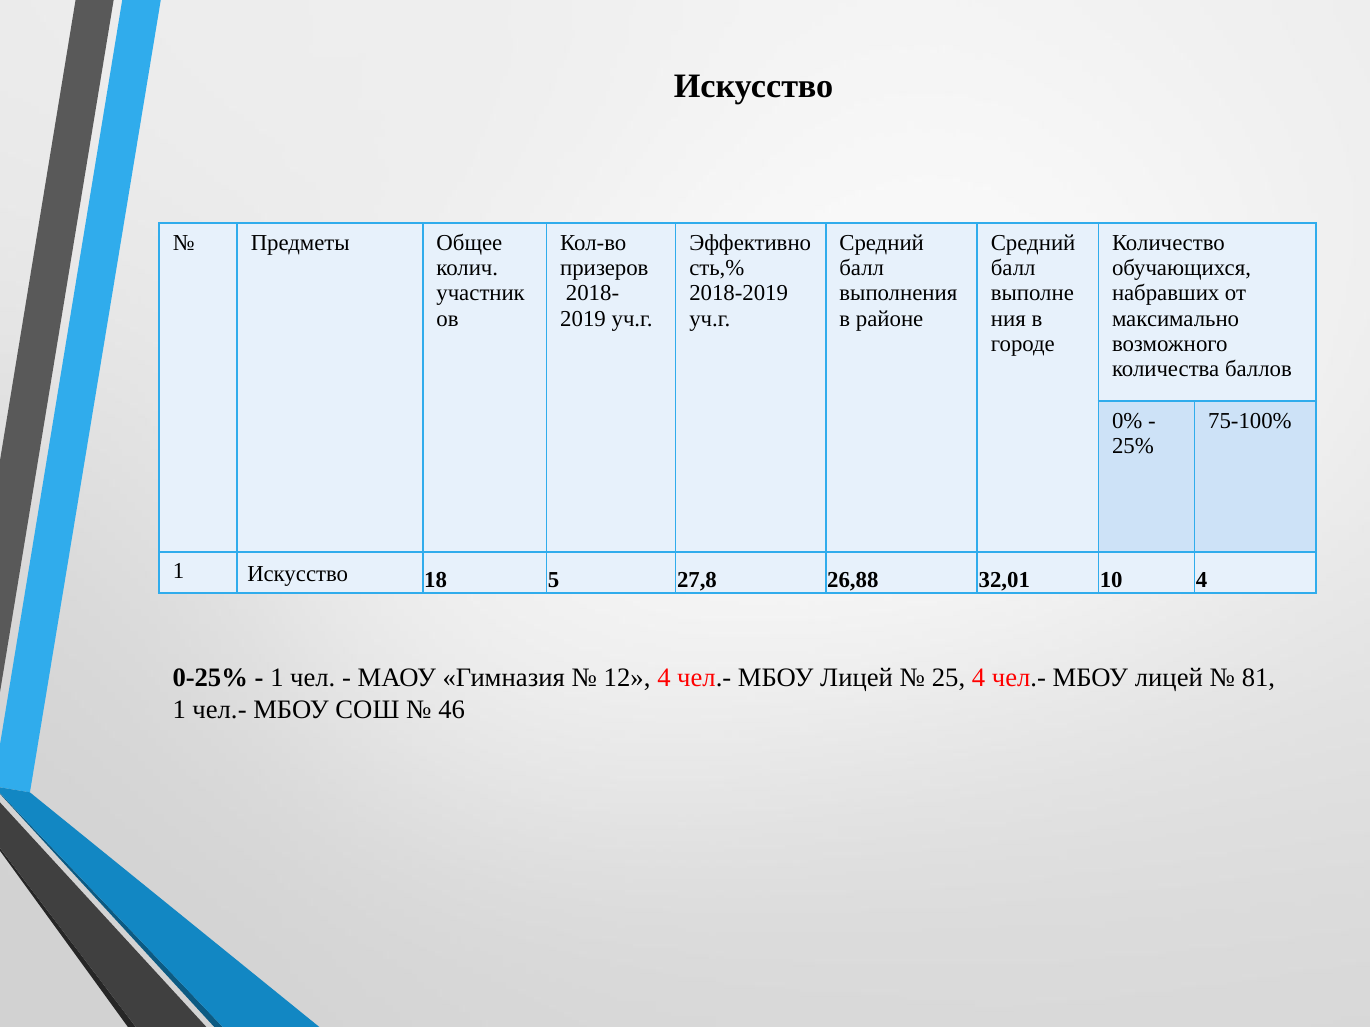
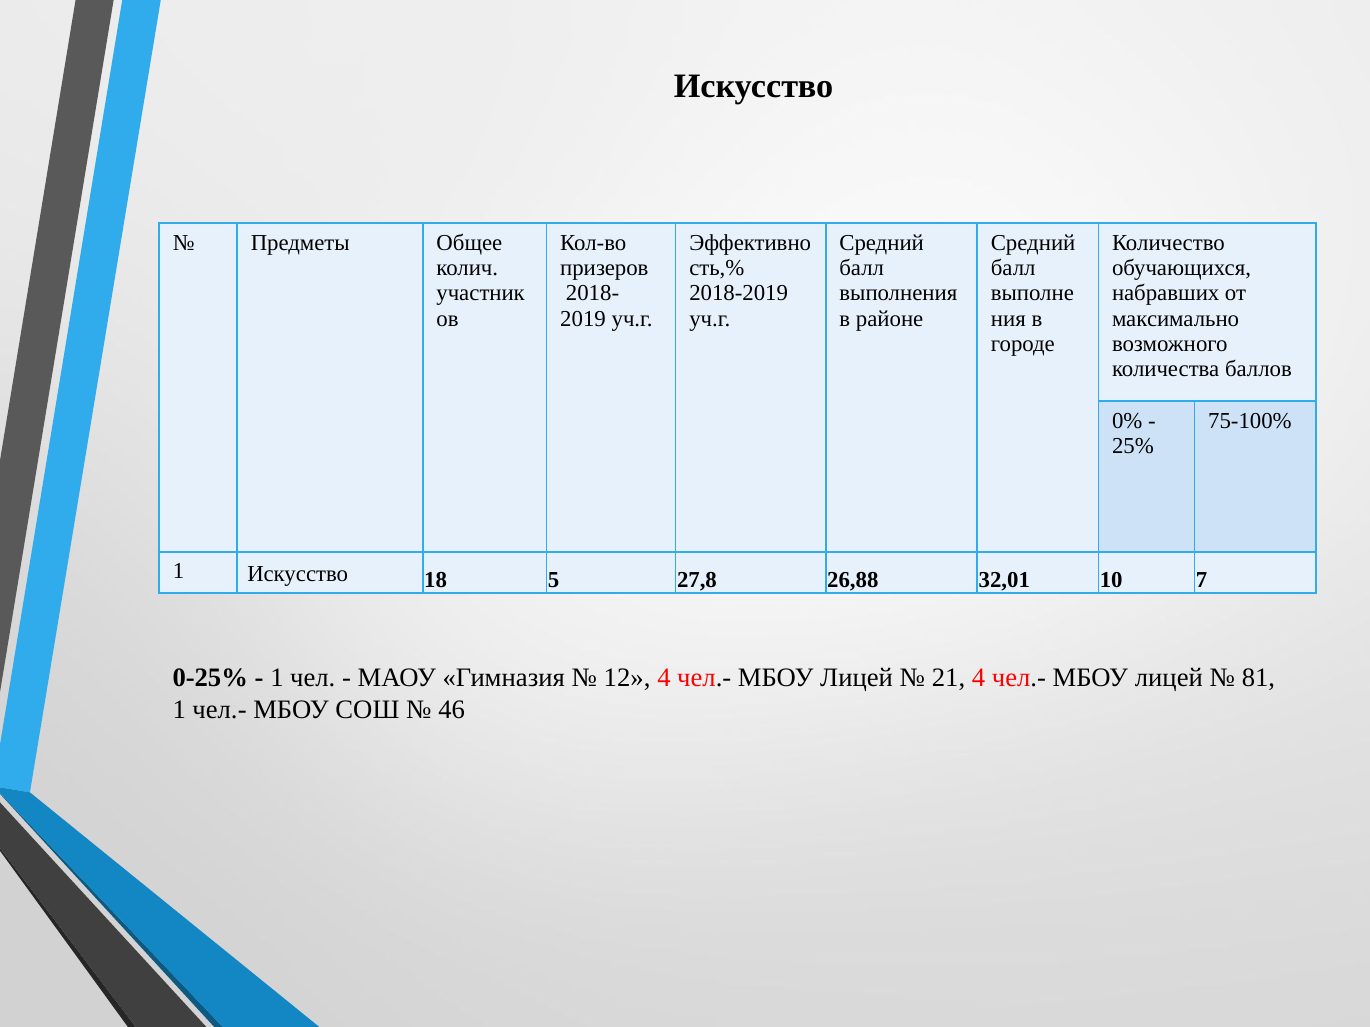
10 4: 4 -> 7 (1202, 581)
25: 25 -> 21 (949, 678)
